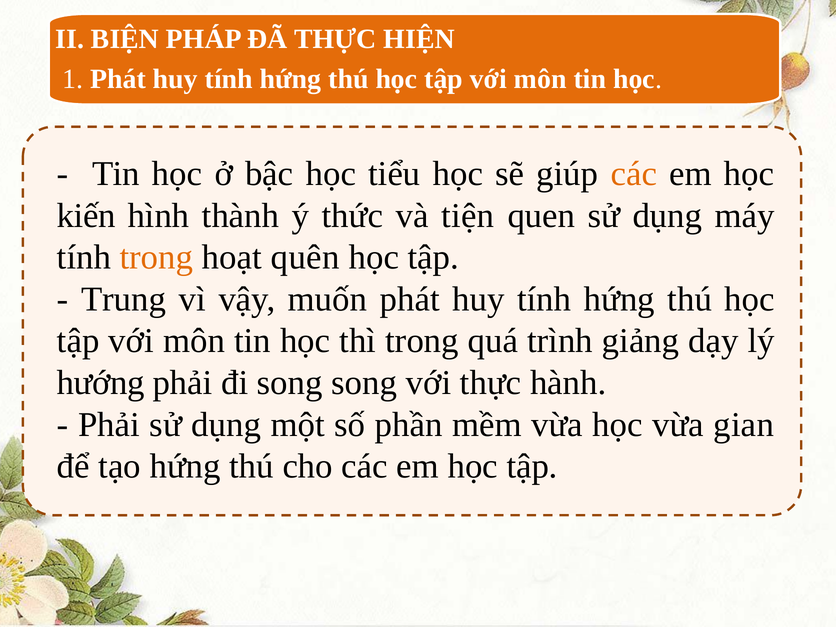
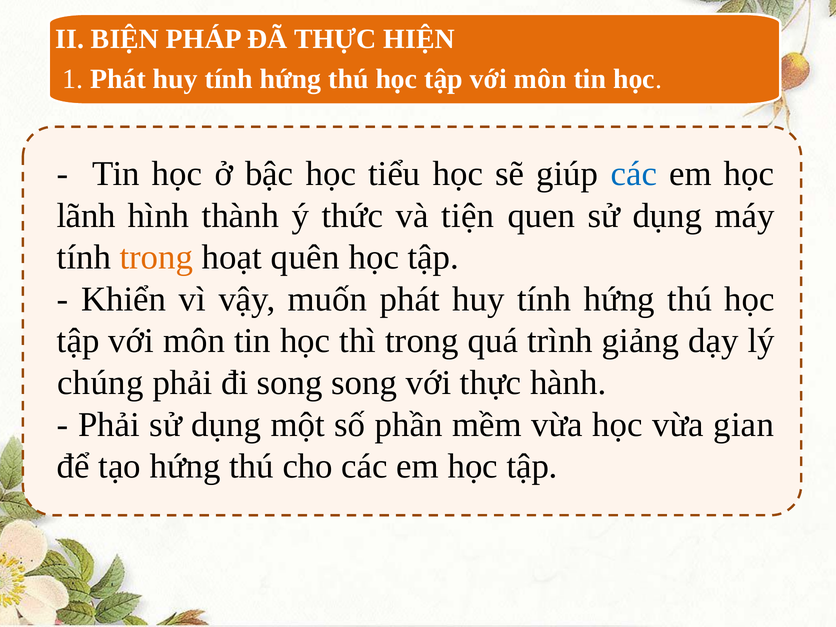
các colour: orange -> blue (634, 174)
kiến: kiến -> lãnh (86, 216)
Trung: Trung -> Khiển (124, 299)
hướng: hướng -> chúng (100, 383)
